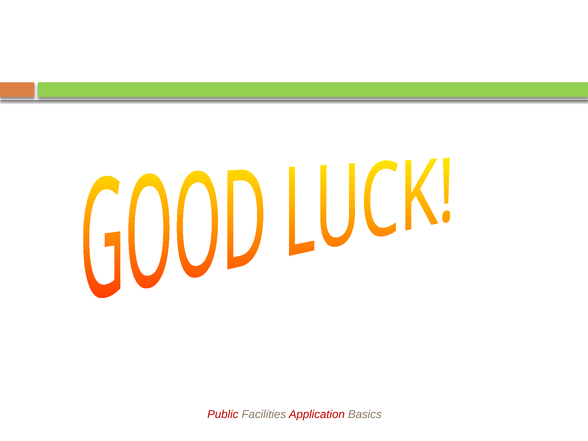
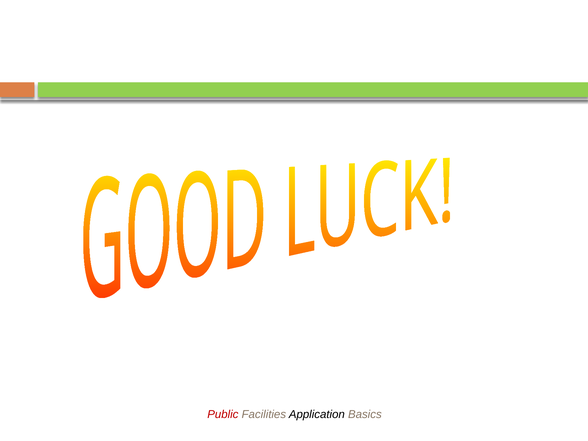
Application colour: red -> black (317, 414)
